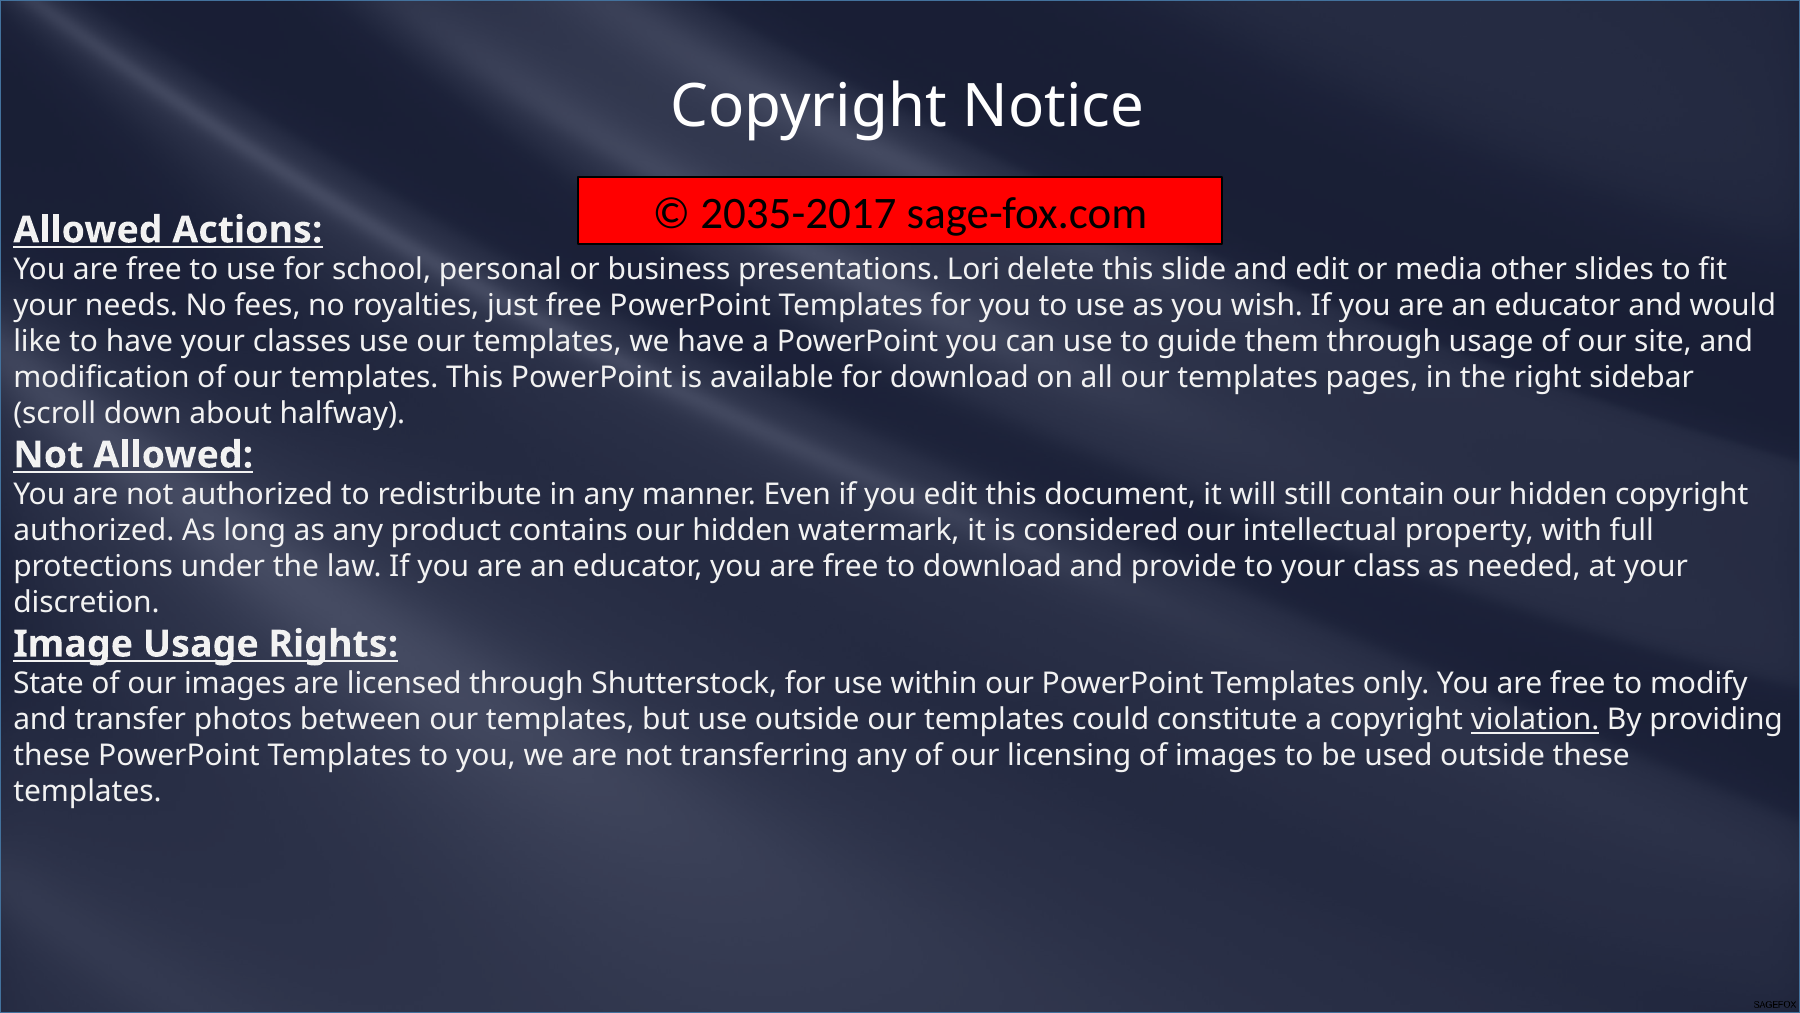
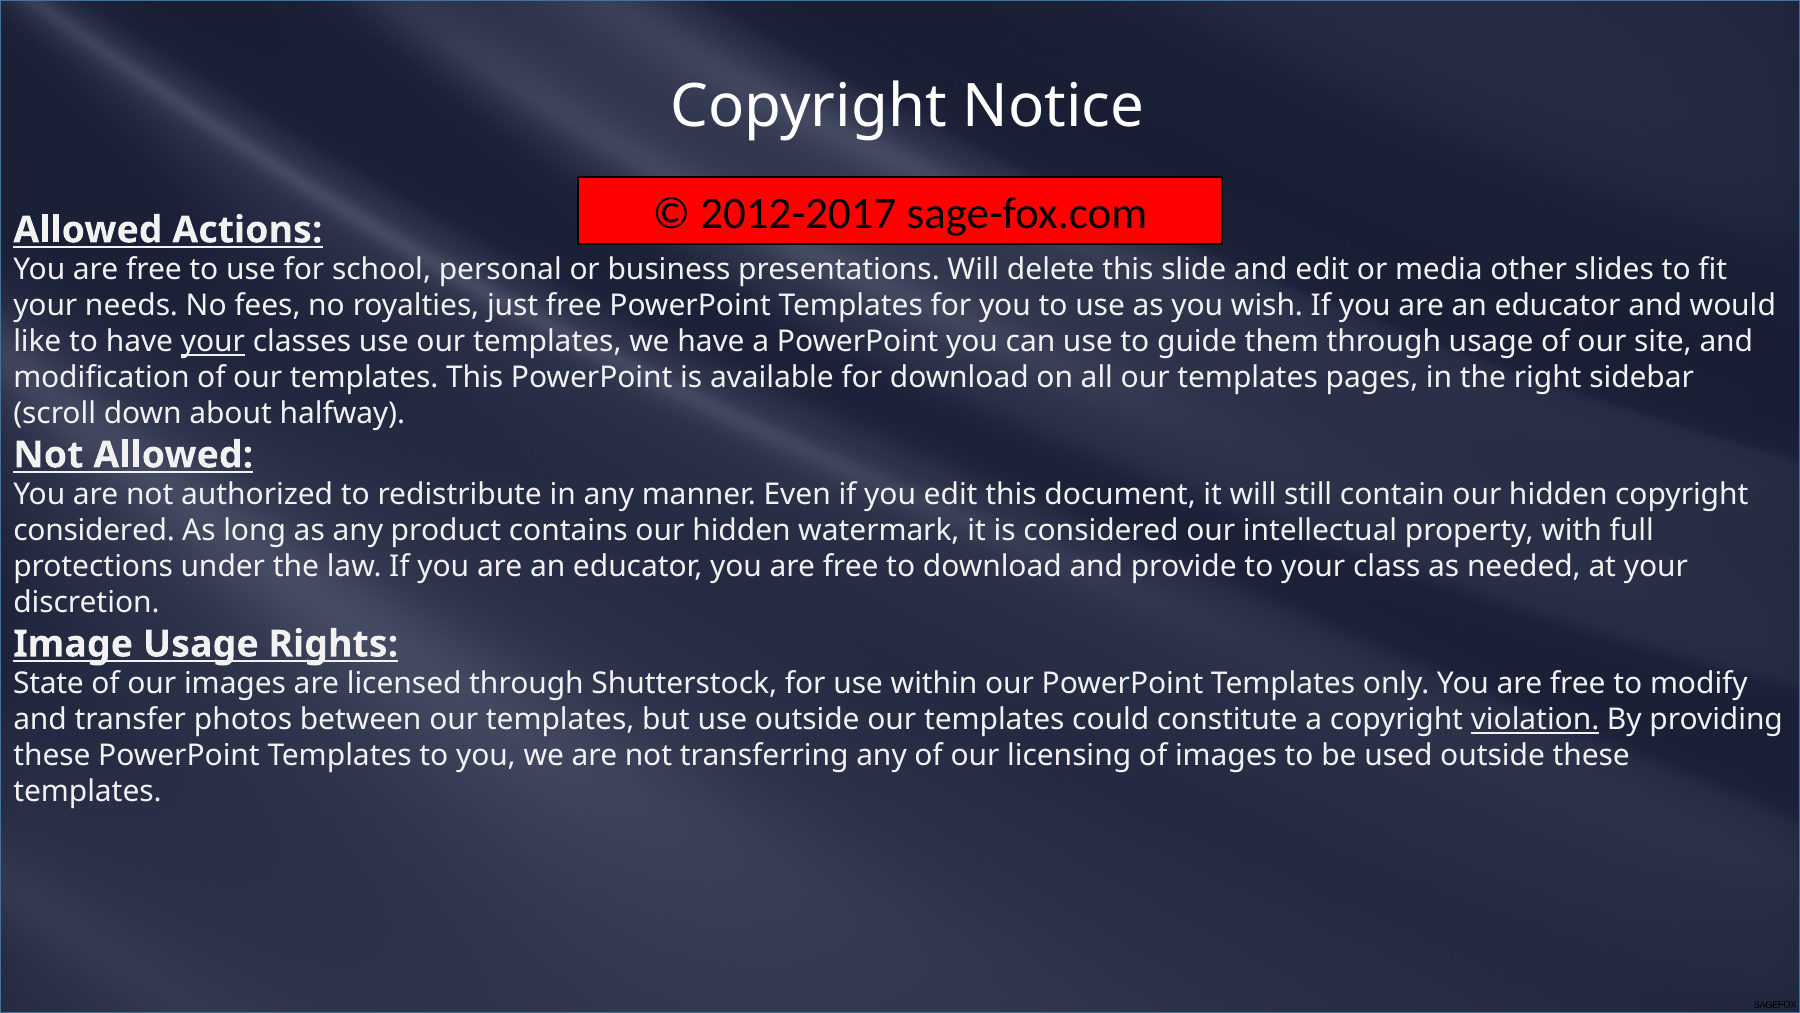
2035-2017: 2035-2017 -> 2012-2017 (798, 214)
presentations Lori: Lori -> Will (973, 270)
your underline: none -> present (213, 342)
authorized: authorized -> considered (94, 531)
